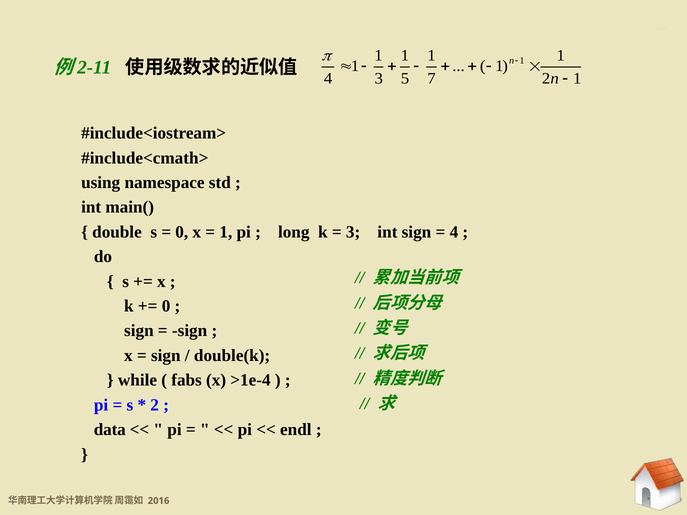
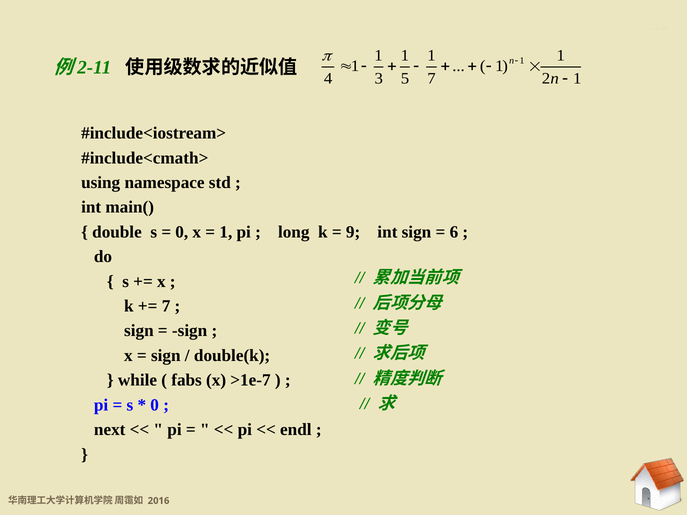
3: 3 -> 9 (353, 232)
4: 4 -> 6 (454, 232)
0: 0 -> 7 (166, 306)
>1e-4: >1e-4 -> >1e-7 (250, 380)
2: 2 -> 0 (155, 405)
data: data -> next (110, 430)
